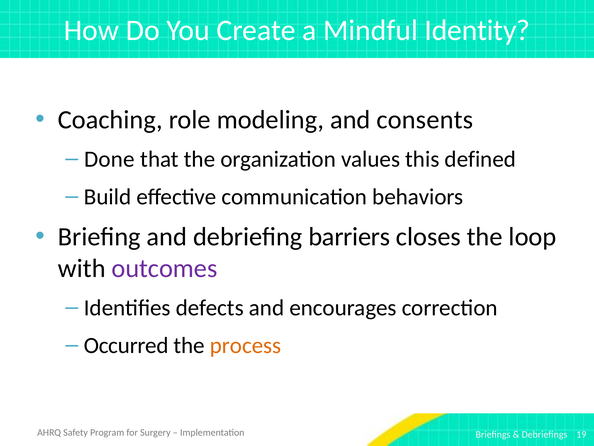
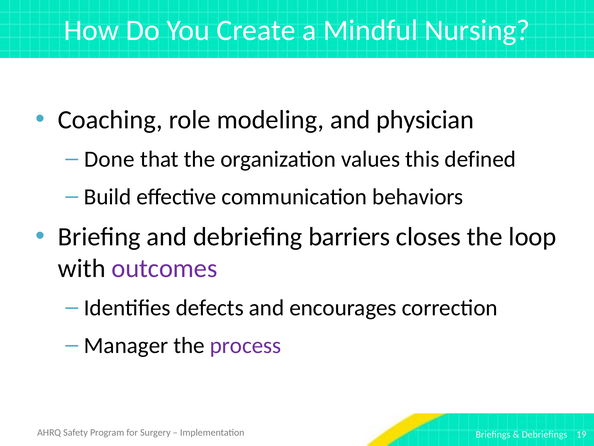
Identity: Identity -> Nursing (477, 30)
consents: consents -> physician (425, 120)
Occurred: Occurred -> Manager (126, 345)
process colour: orange -> purple (246, 345)
